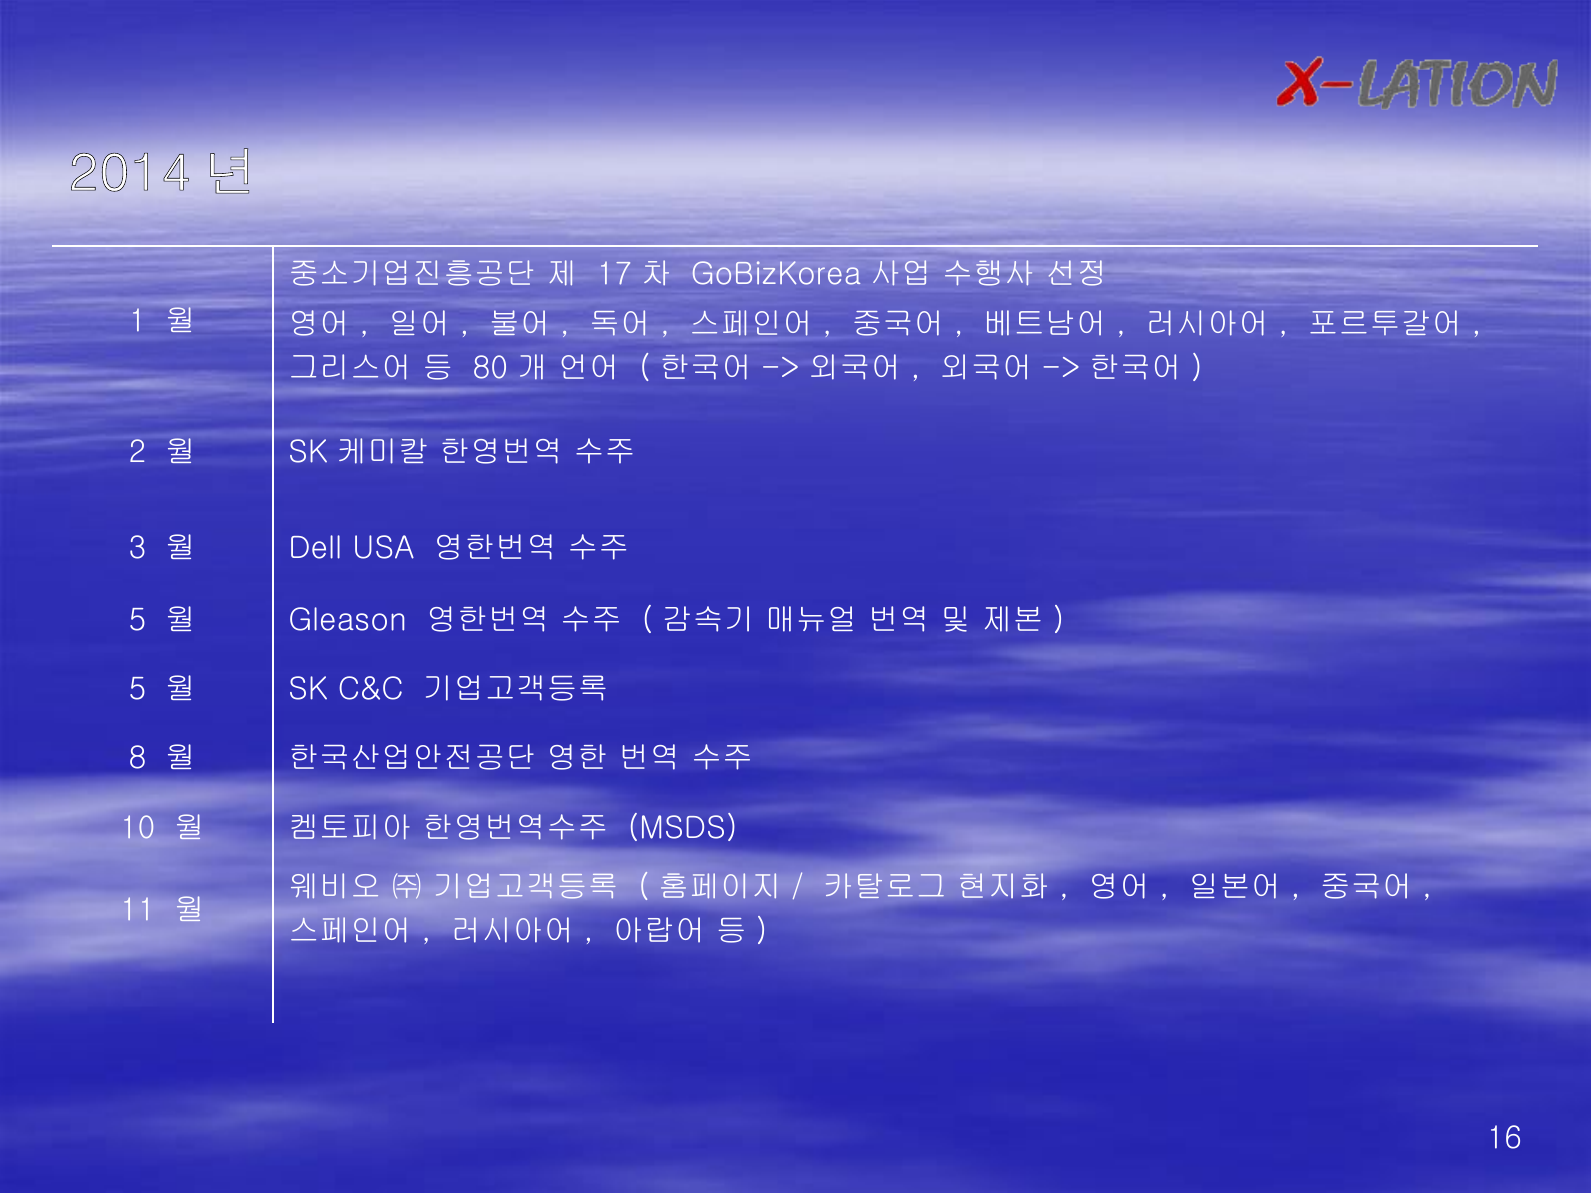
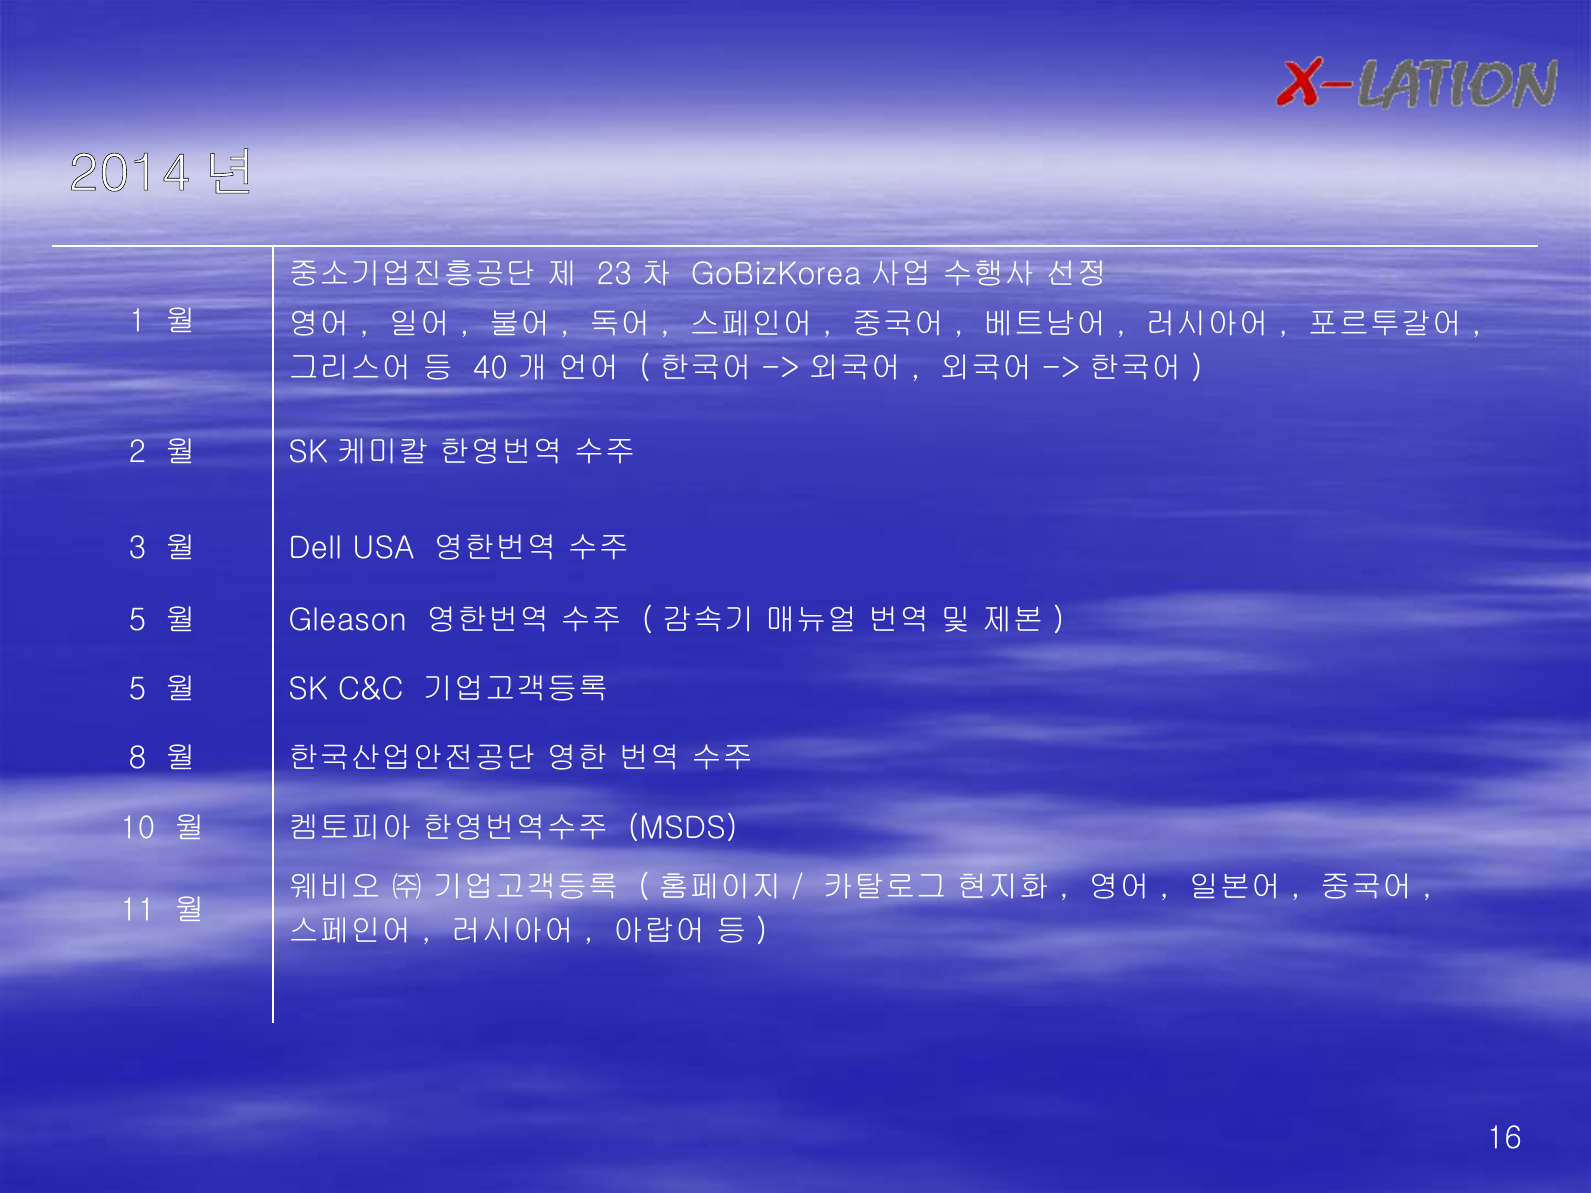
17: 17 -> 23 (614, 274)
80: 80 -> 40 (490, 368)
